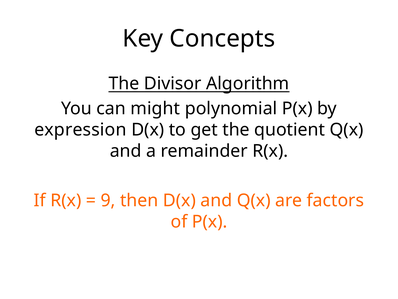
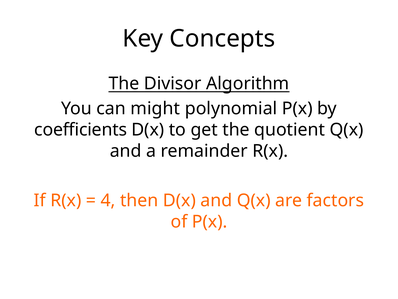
expression: expression -> coefficients (81, 129)
9: 9 -> 4 (108, 200)
